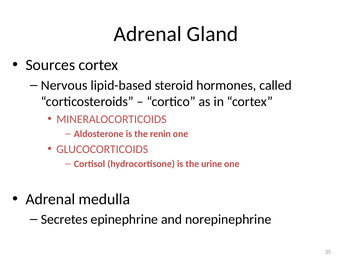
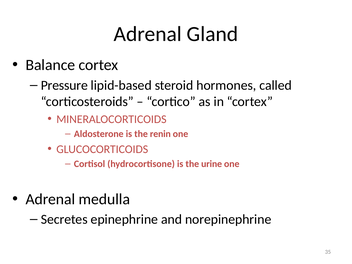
Sources: Sources -> Balance (50, 65)
Nervous: Nervous -> Pressure (64, 85)
